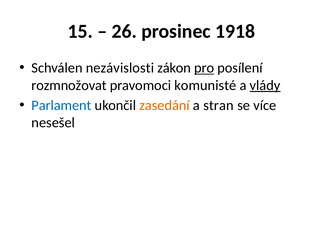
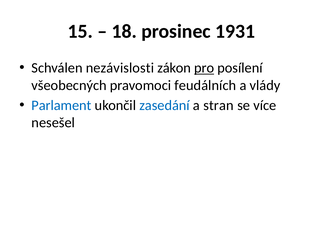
26: 26 -> 18 (124, 31)
1918: 1918 -> 1931 (235, 31)
rozmnožovat: rozmnožovat -> všeobecných (69, 85)
komunisté: komunisté -> feudálních (205, 85)
vlády underline: present -> none (265, 85)
zasedání colour: orange -> blue (165, 105)
